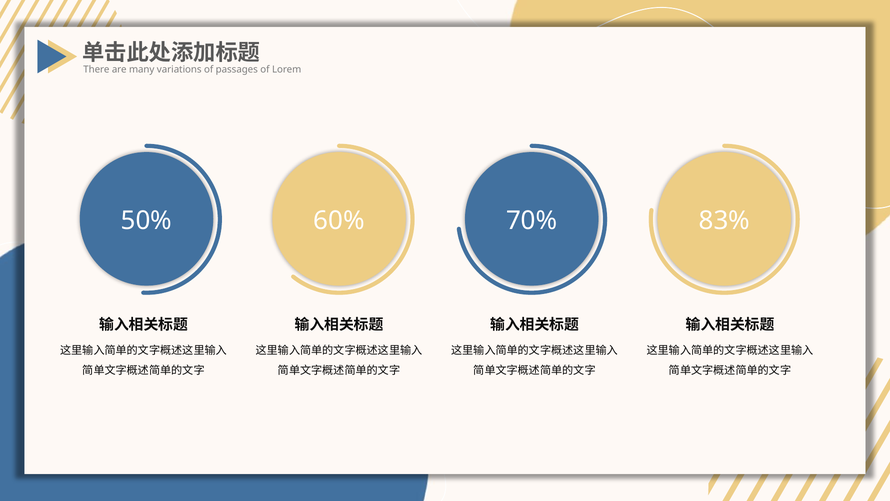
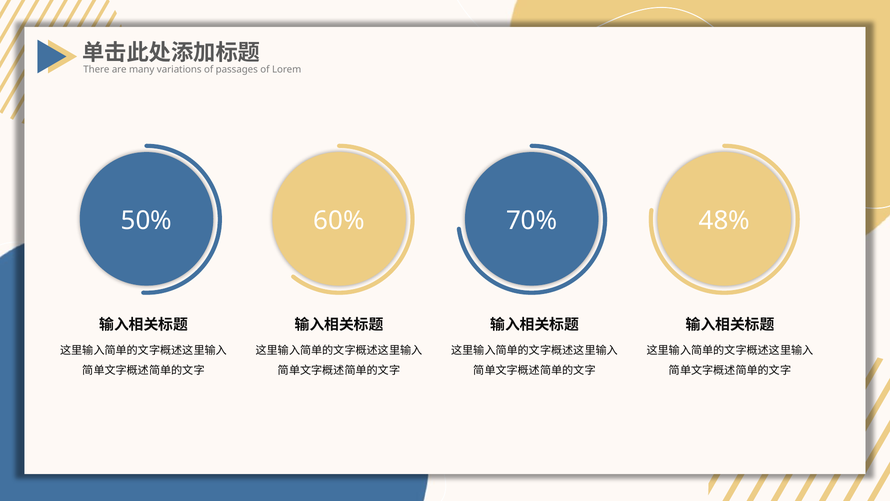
83%: 83% -> 48% (724, 220)
